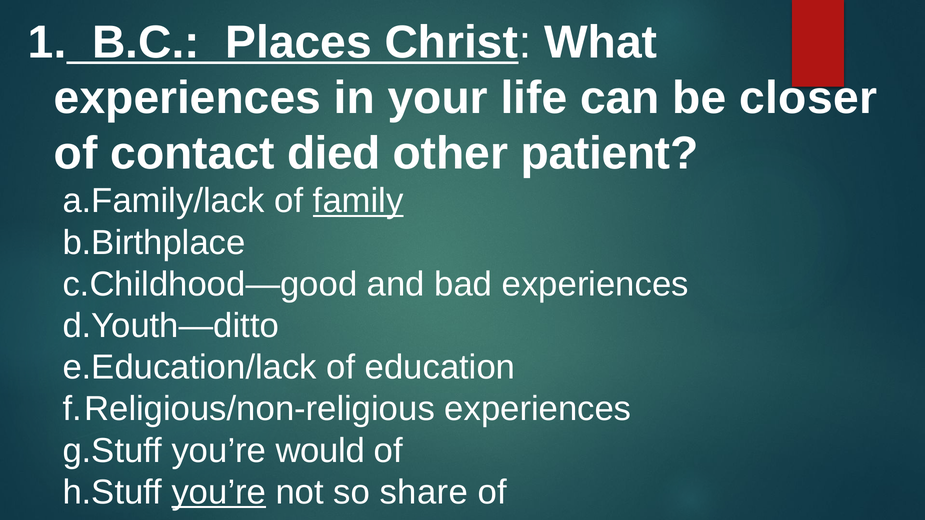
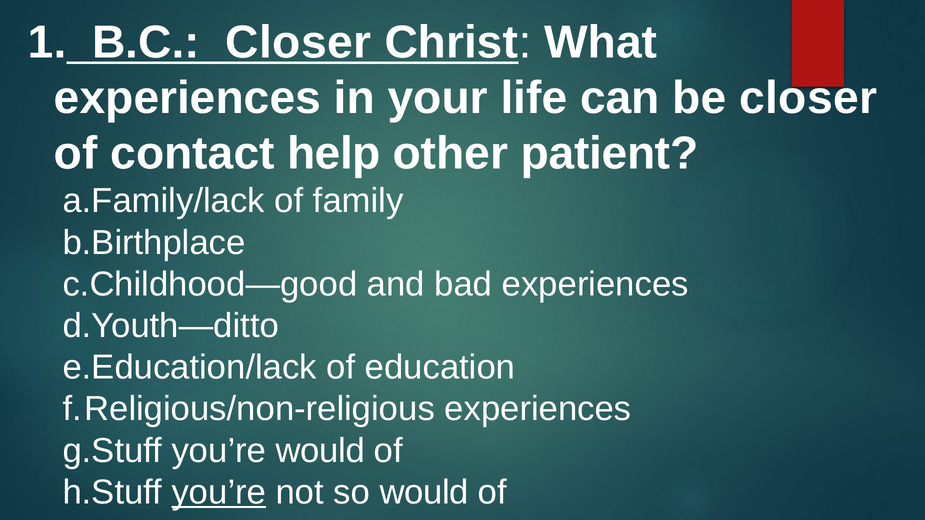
B.C Places: Places -> Closer (298, 42)
died: died -> help (334, 153)
family underline: present -> none (358, 201)
so share: share -> would (424, 493)
